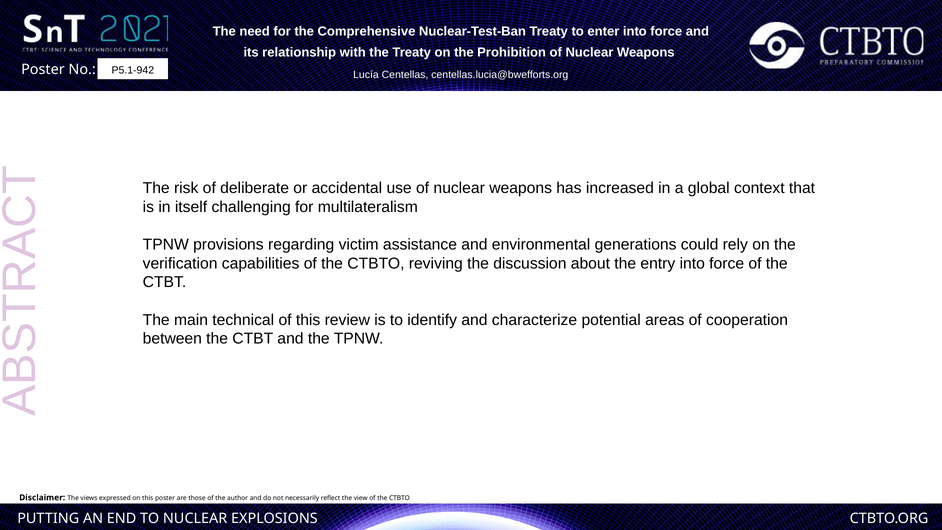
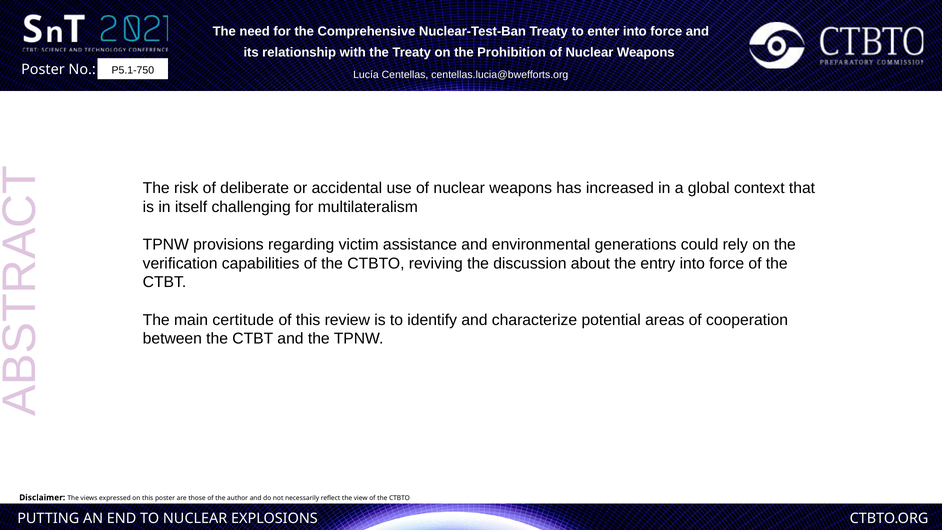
P5.1-942: P5.1-942 -> P5.1-750 (133, 70)
technical: technical -> certitude (243, 320)
